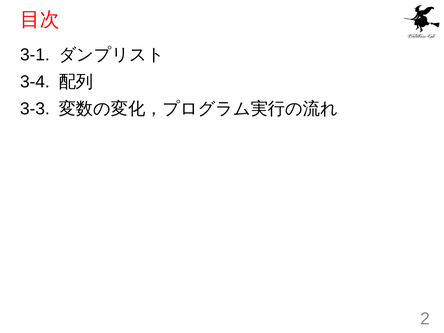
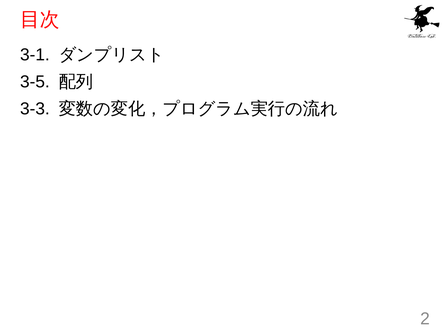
3-4: 3-4 -> 3-5 (35, 82)
